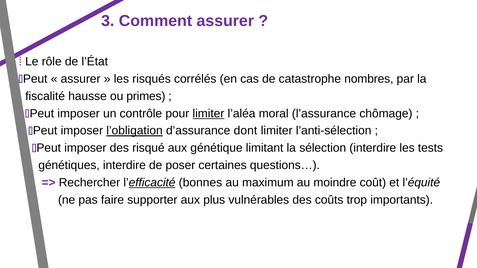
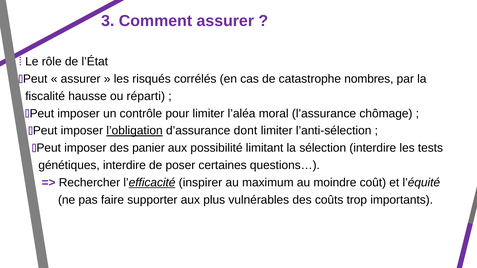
primes: primes -> réparti (146, 96)
limiter underline: present -> none (208, 114)
risqué: risqué -> panier (148, 148)
génétique: génétique -> possibilité (216, 148)
bonnes: bonnes -> inspirer (200, 183)
